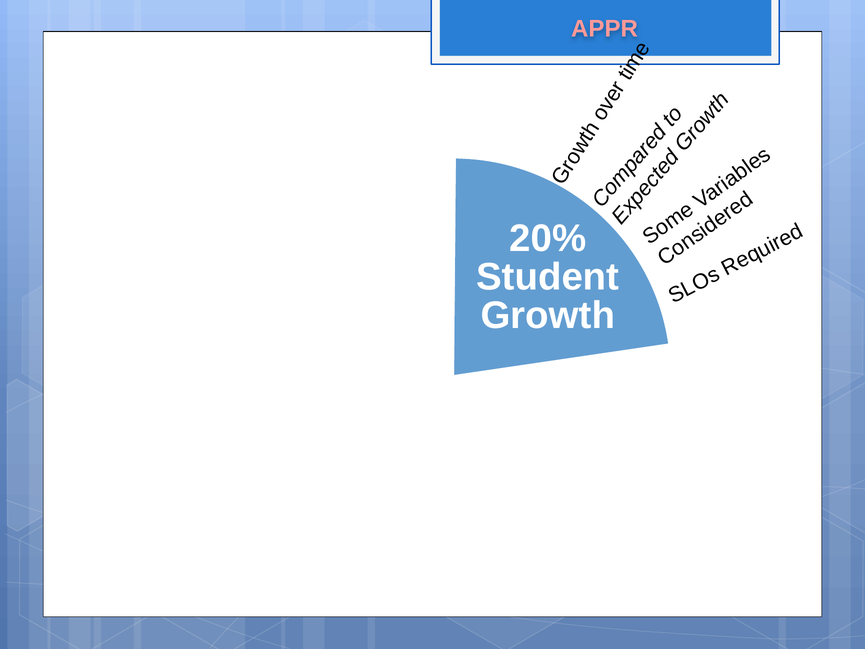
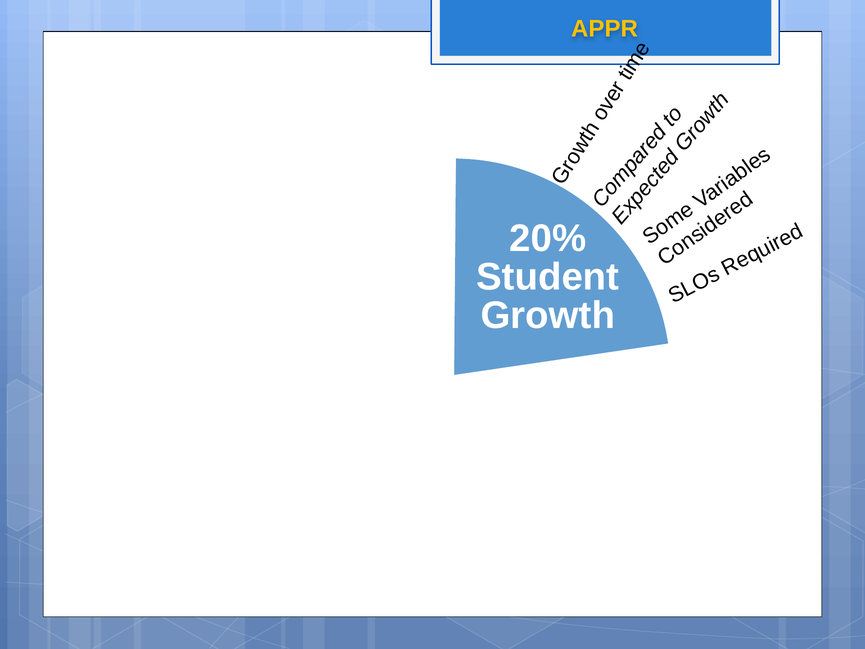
APPR colour: pink -> yellow (605, 29)
